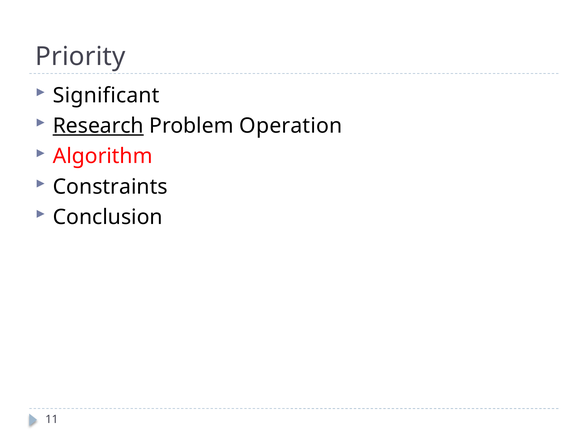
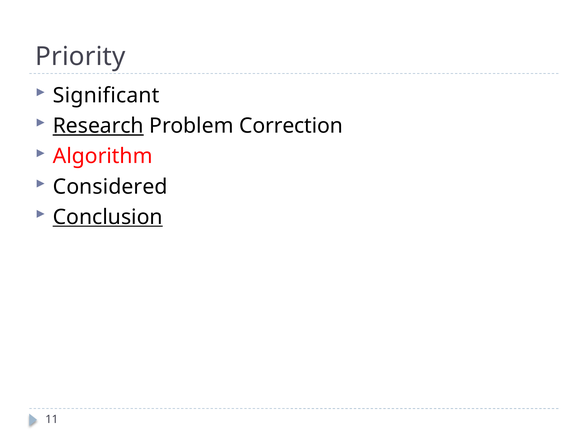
Operation: Operation -> Correction (291, 126)
Constraints: Constraints -> Considered (110, 187)
Conclusion underline: none -> present (108, 217)
